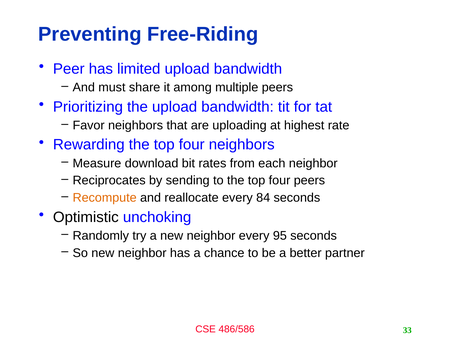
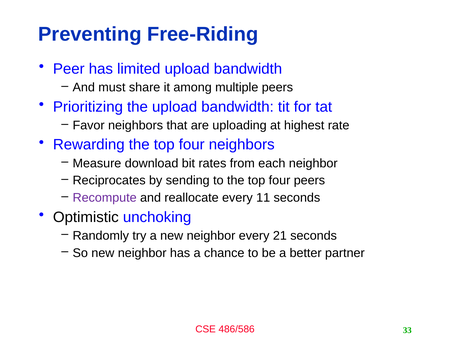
Recompute colour: orange -> purple (105, 198)
84: 84 -> 11 (263, 198)
95: 95 -> 21 (280, 236)
